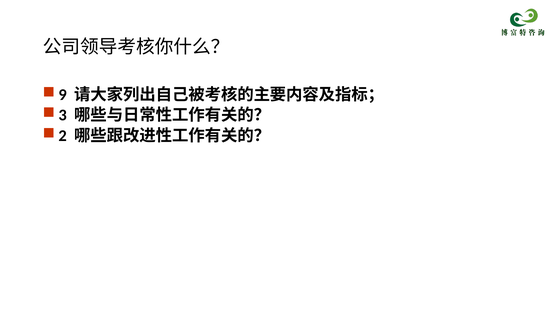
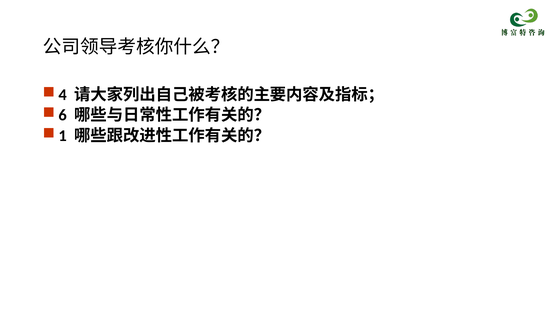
9: 9 -> 4 (63, 95)
3: 3 -> 6 (63, 115)
2: 2 -> 1 (63, 136)
